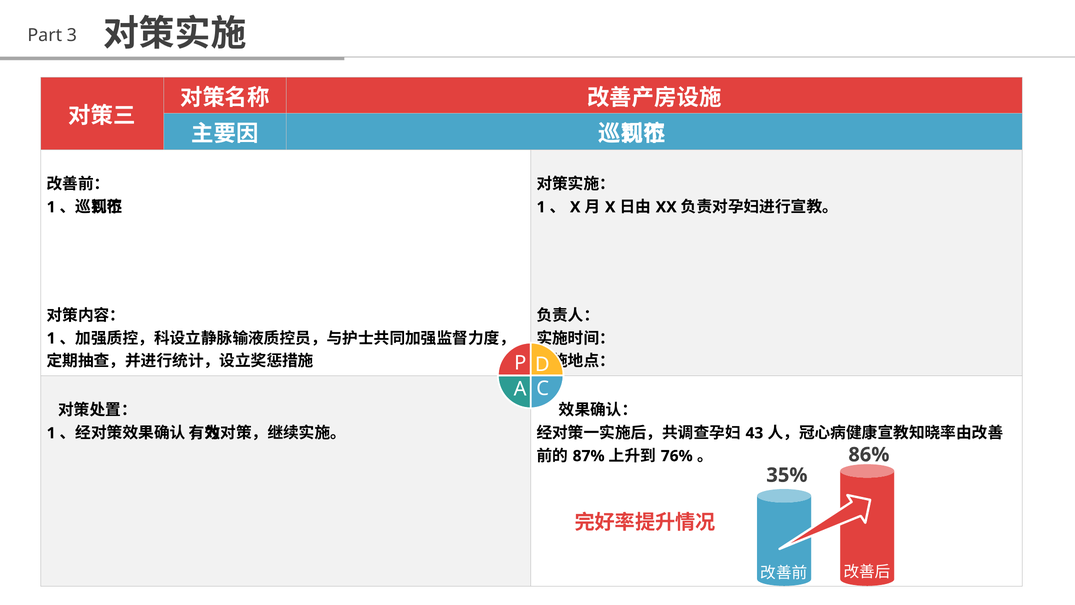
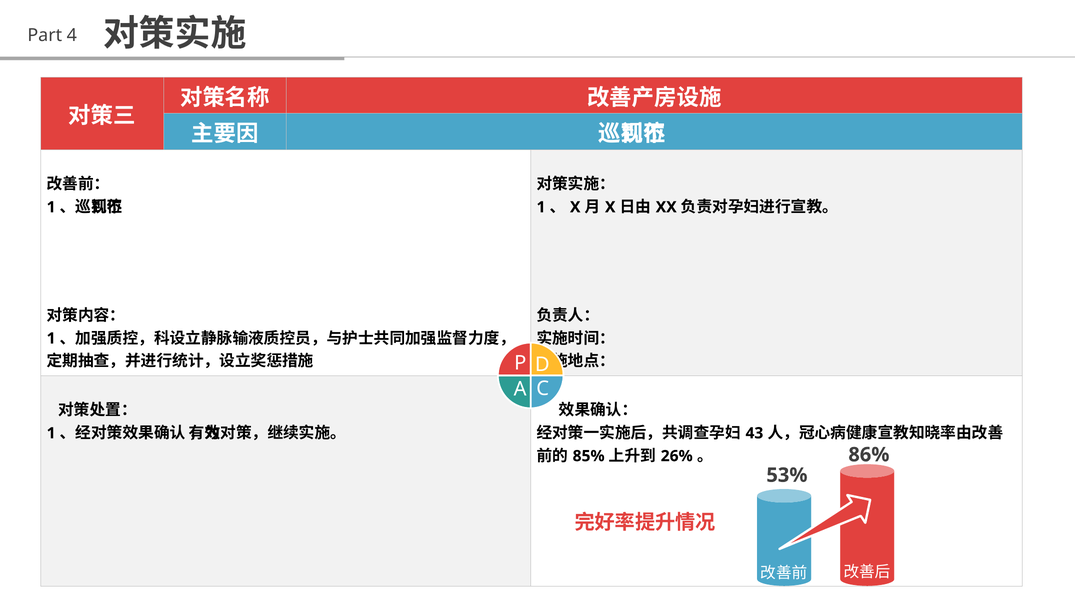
3: 3 -> 4 (72, 36)
87%: 87% -> 85% (589, 456)
76%: 76% -> 26% (677, 456)
35%: 35% -> 53% (787, 475)
